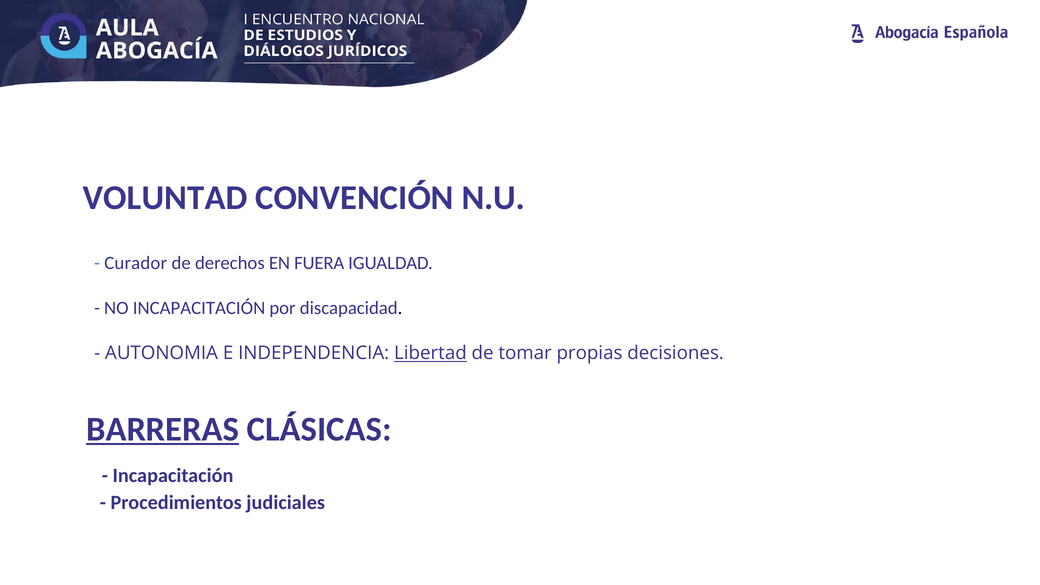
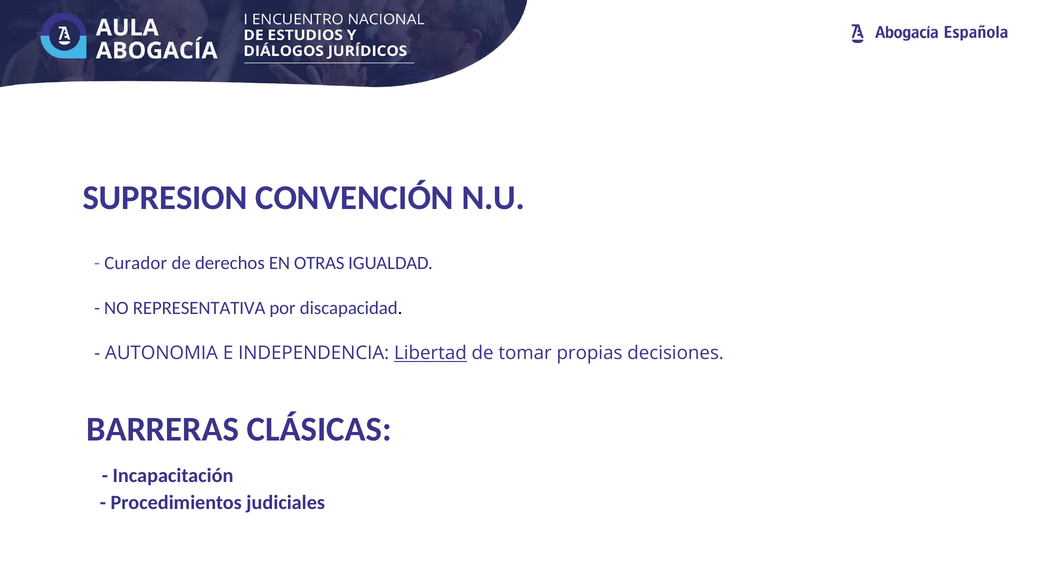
VOLUNTAD: VOLUNTAD -> SUPRESION (165, 198)
FUERA: FUERA -> OTRAS (319, 263)
NO INCAPACITACIÓN: INCAPACITACIÓN -> REPRESENTATIVA (199, 308)
BARRERAS underline: present -> none (163, 429)
